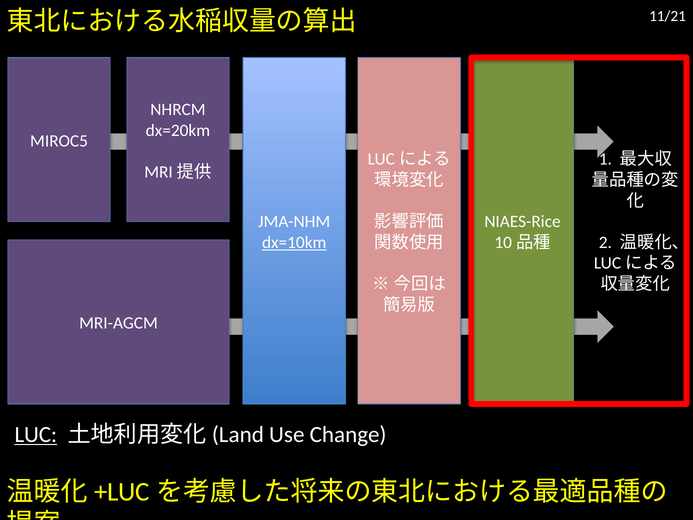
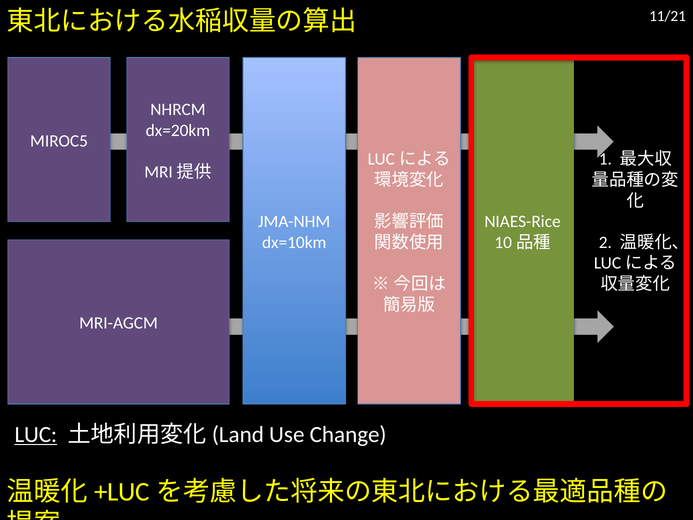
dx=10km underline: present -> none (294, 242)
